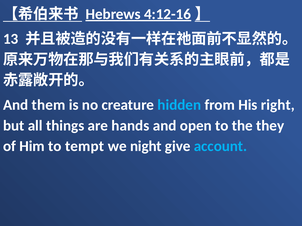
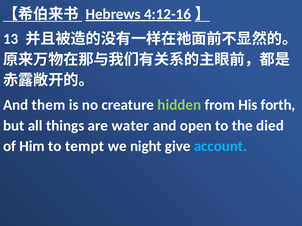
hidden colour: light blue -> light green (179, 105)
right: right -> forth (278, 105)
hands: hands -> water (130, 126)
they: they -> died (270, 126)
